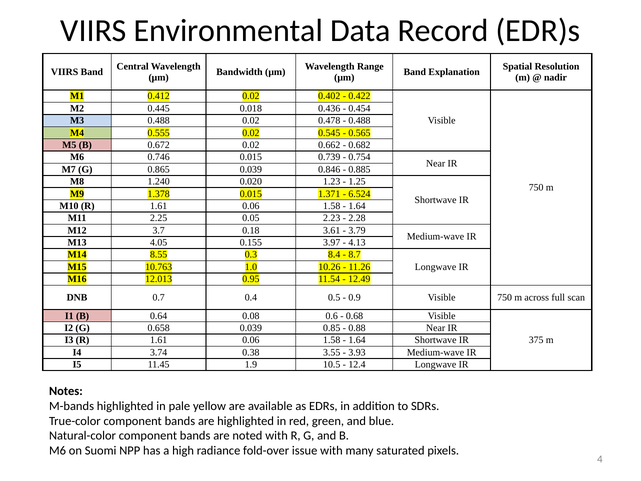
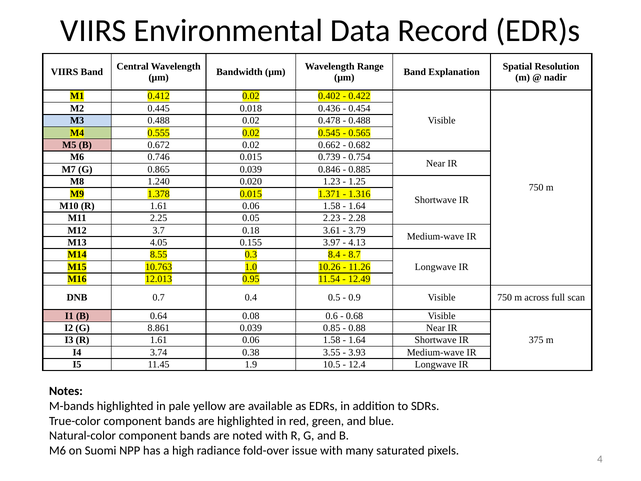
6.524: 6.524 -> 1.316 (359, 194)
0.658: 0.658 -> 8.861 (159, 328)
